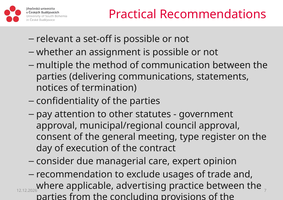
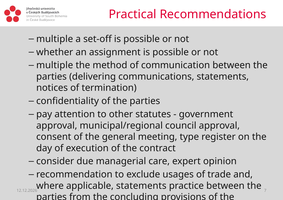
relevant: relevant -> multiple (55, 39)
applicable advertising: advertising -> statements (141, 186)
